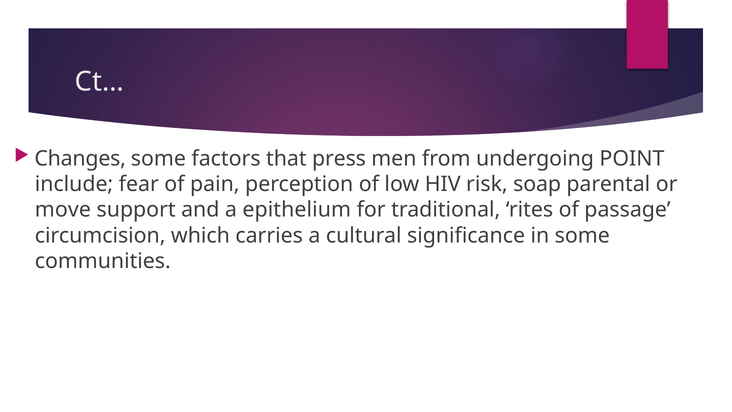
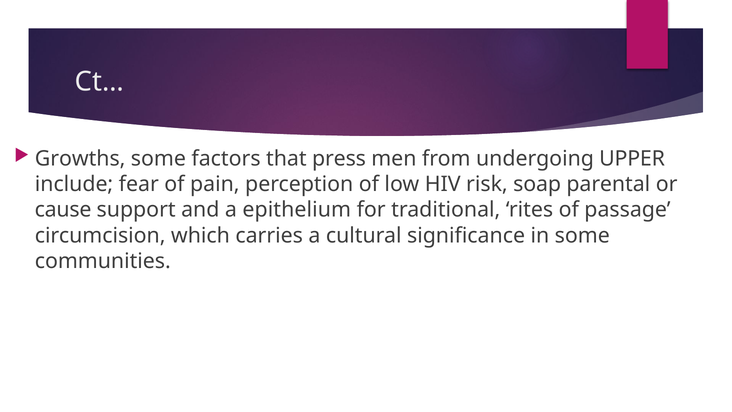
Changes: Changes -> Growths (80, 159)
POINT: POINT -> UPPER (632, 159)
move: move -> cause (63, 210)
